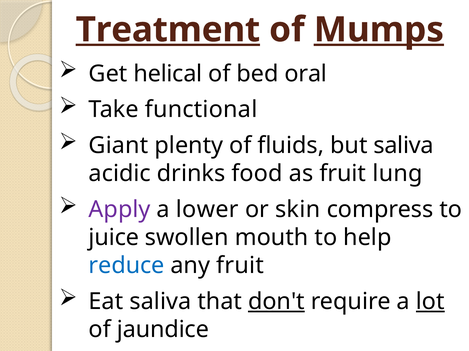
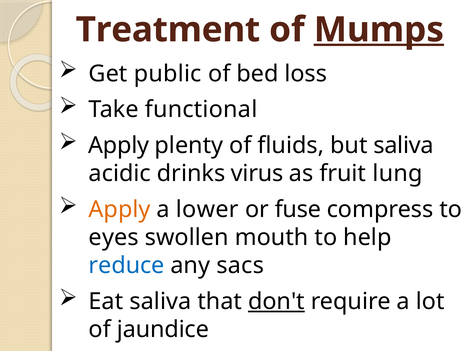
Treatment underline: present -> none (168, 30)
helical: helical -> public (168, 74)
oral: oral -> loss (306, 74)
Giant: Giant -> Apply (119, 146)
food: food -> virus (257, 174)
Apply colour: purple -> orange (120, 210)
skin: skin -> fuse (298, 210)
juice: juice -> eyes (114, 238)
any fruit: fruit -> sacs (240, 266)
lot underline: present -> none (430, 302)
